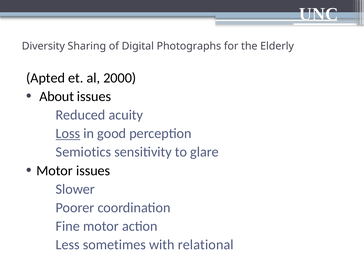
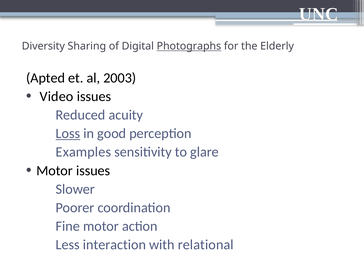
Photographs underline: none -> present (189, 46)
2000: 2000 -> 2003 (120, 78)
About: About -> Video (57, 97)
Semiotics: Semiotics -> Examples (83, 152)
sometimes: sometimes -> interaction (114, 245)
